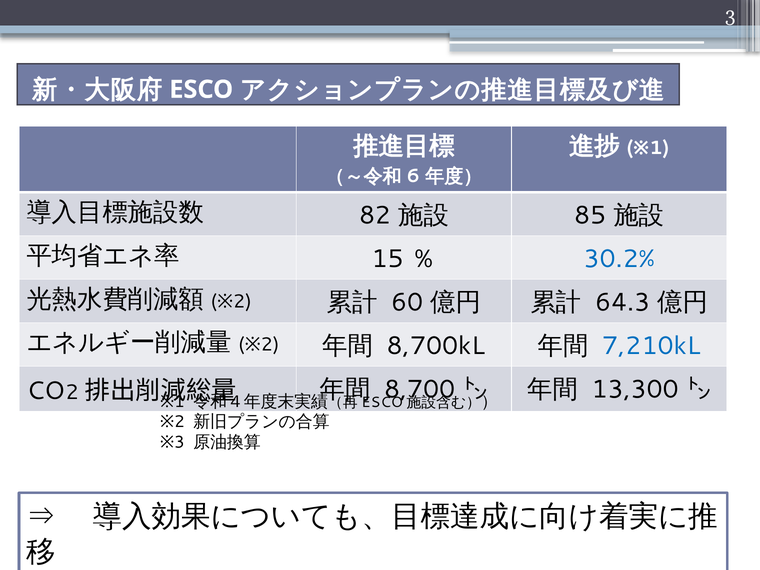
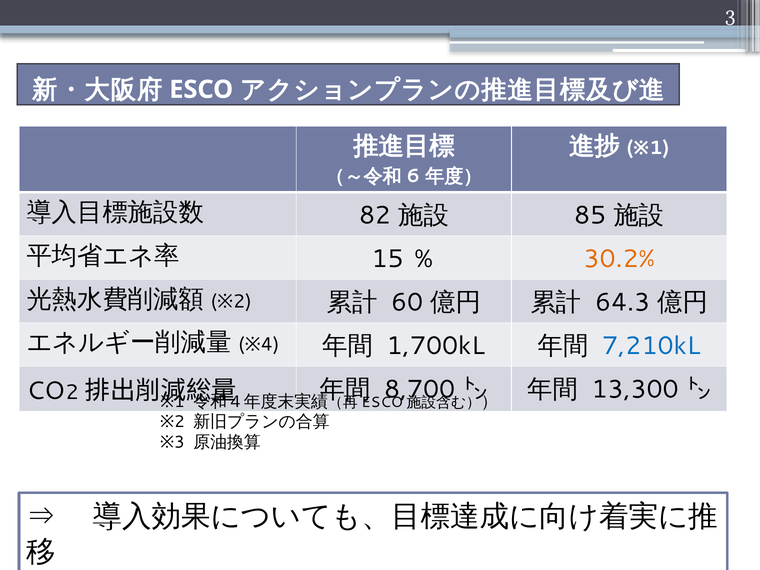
30.2% colour: blue -> orange (619, 259)
2: 2 -> 4 (270, 345)
8,700kL: 8,700kL -> 1,700kL (436, 346)
